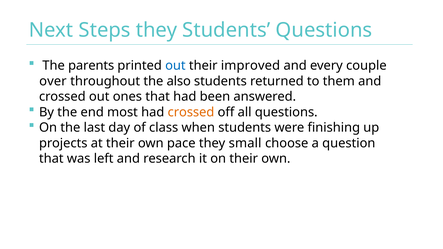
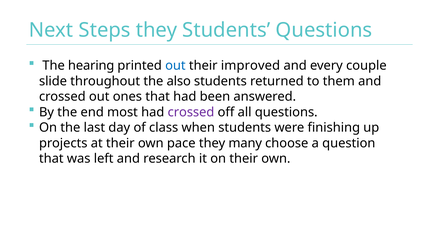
parents: parents -> hearing (91, 66)
over: over -> slide (53, 81)
crossed colour: orange -> purple (191, 112)
small: small -> many (245, 143)
